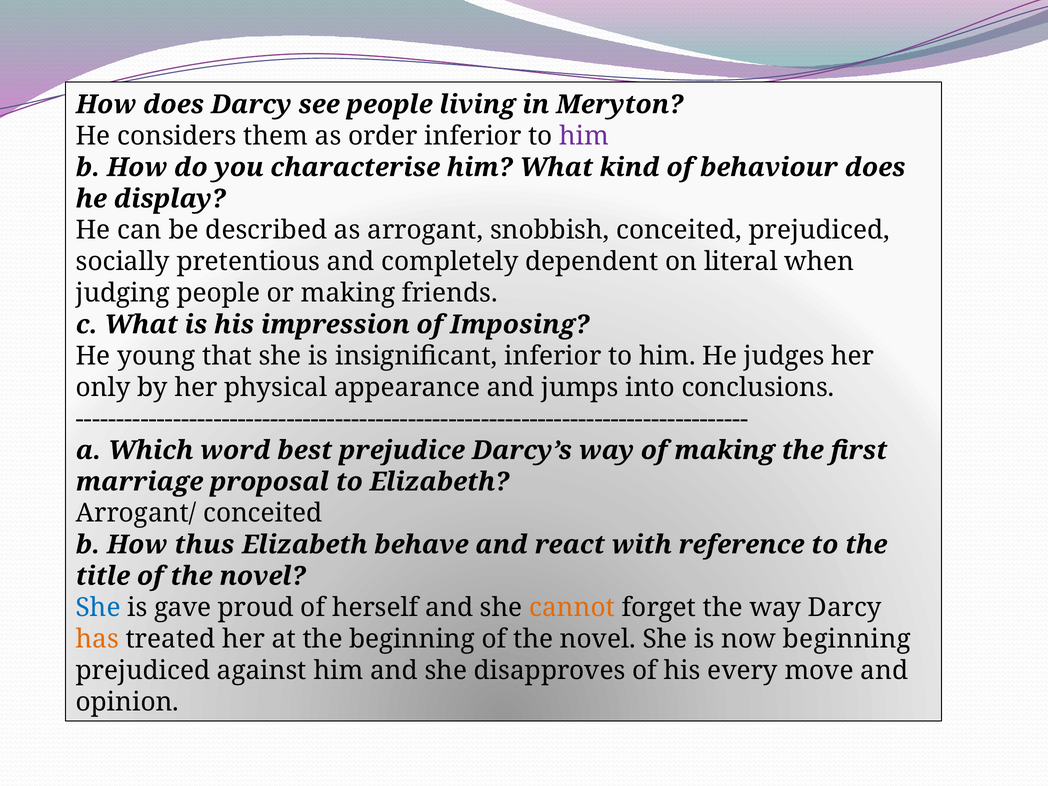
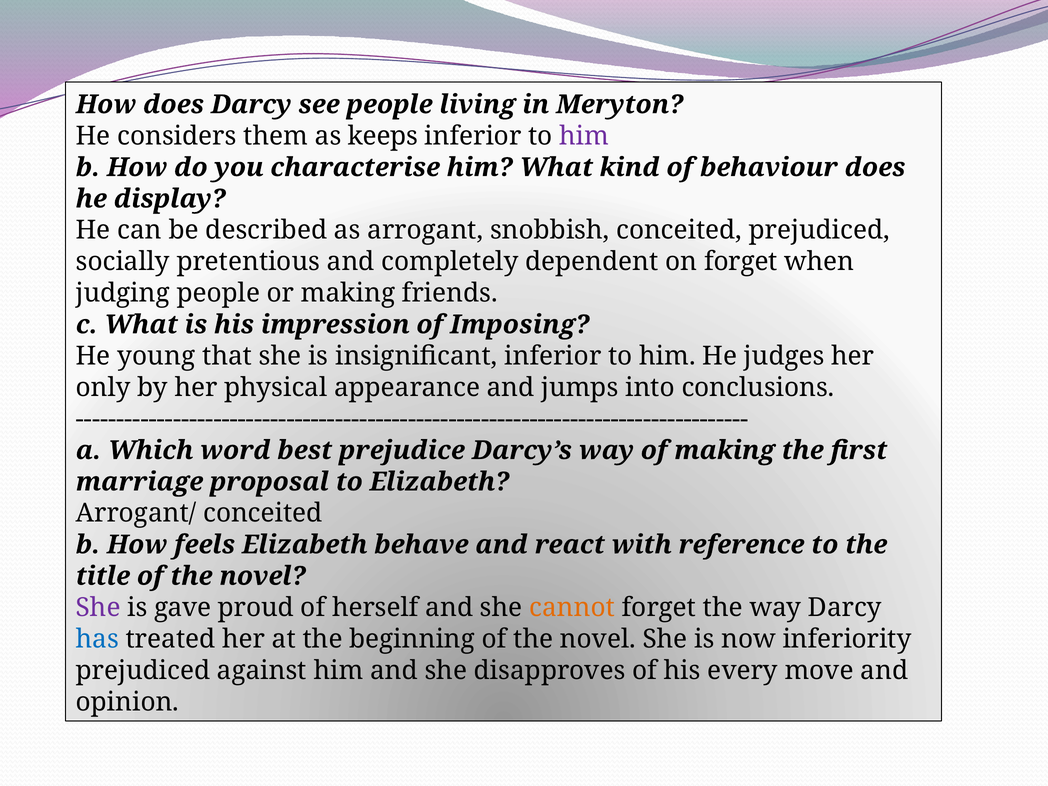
order: order -> keeps (383, 136)
on literal: literal -> forget (741, 262)
thus: thus -> feels (205, 545)
She colour: blue -> purple (98, 608)
has colour: orange -> blue (97, 639)
now beginning: beginning -> inferiority (847, 639)
